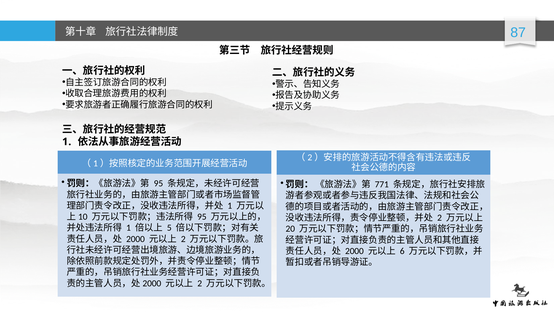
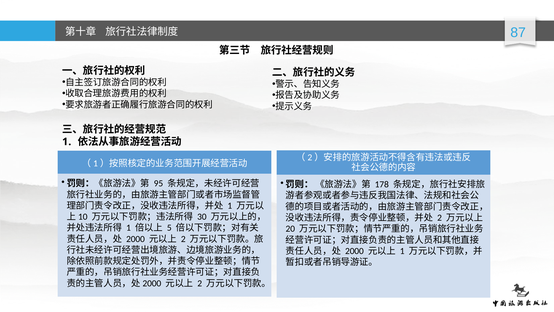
771: 771 -> 178 (382, 184)
95: 95 -> 30 (202, 217)
6: 6 -> 1 (402, 251)
